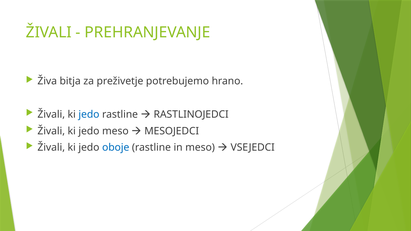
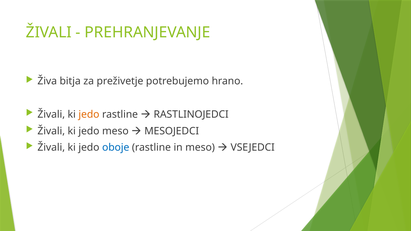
jedo colour: blue -> orange (89, 114)
